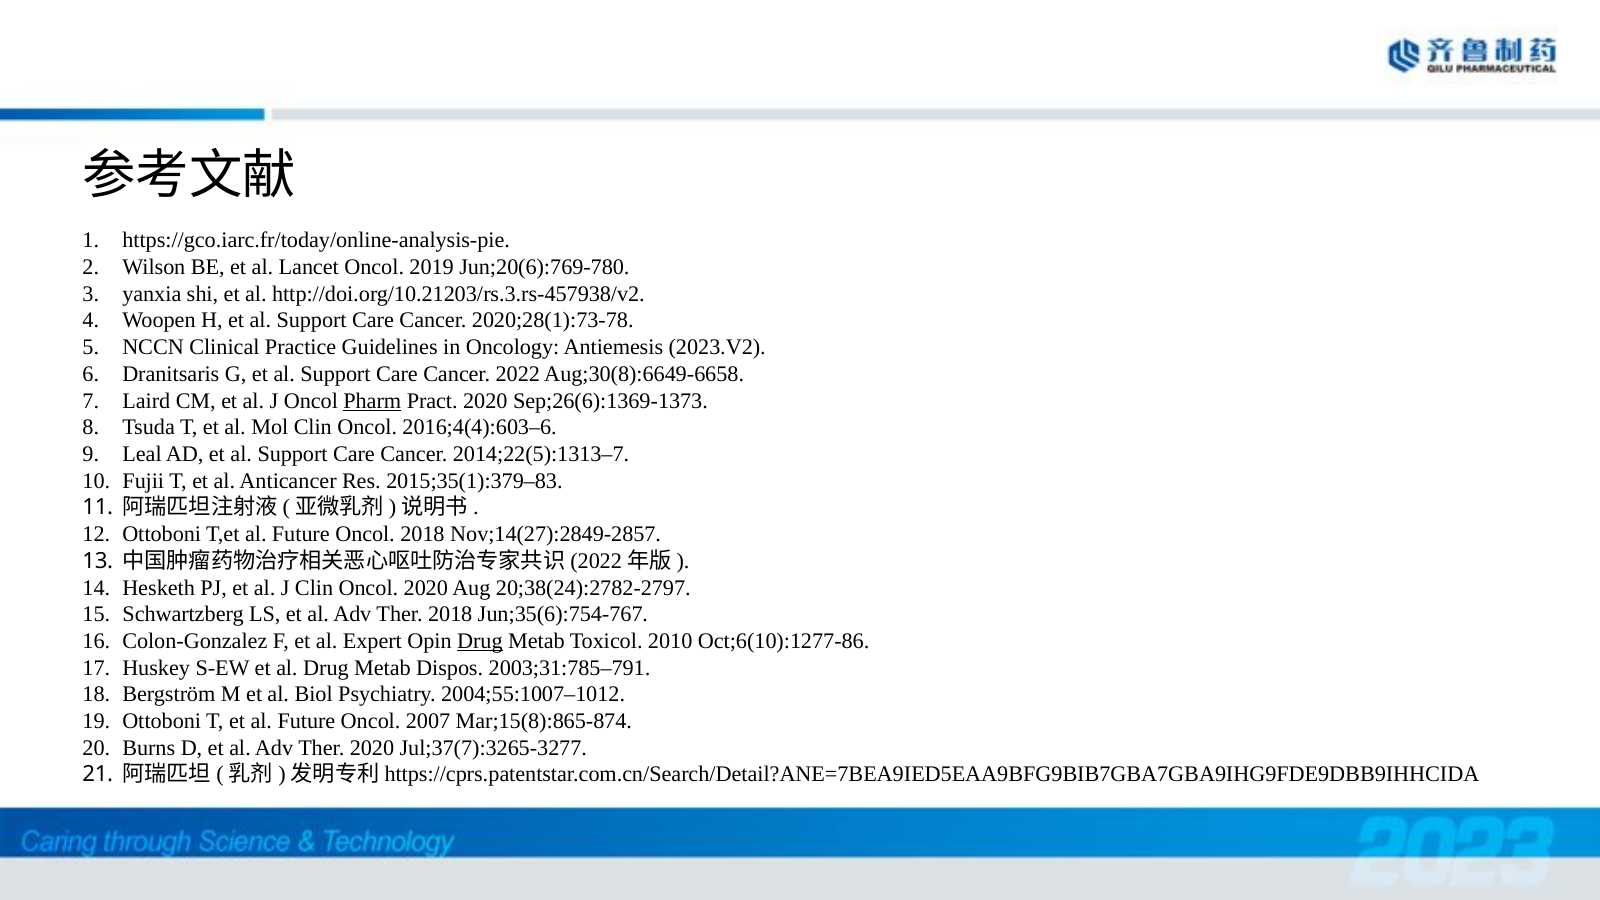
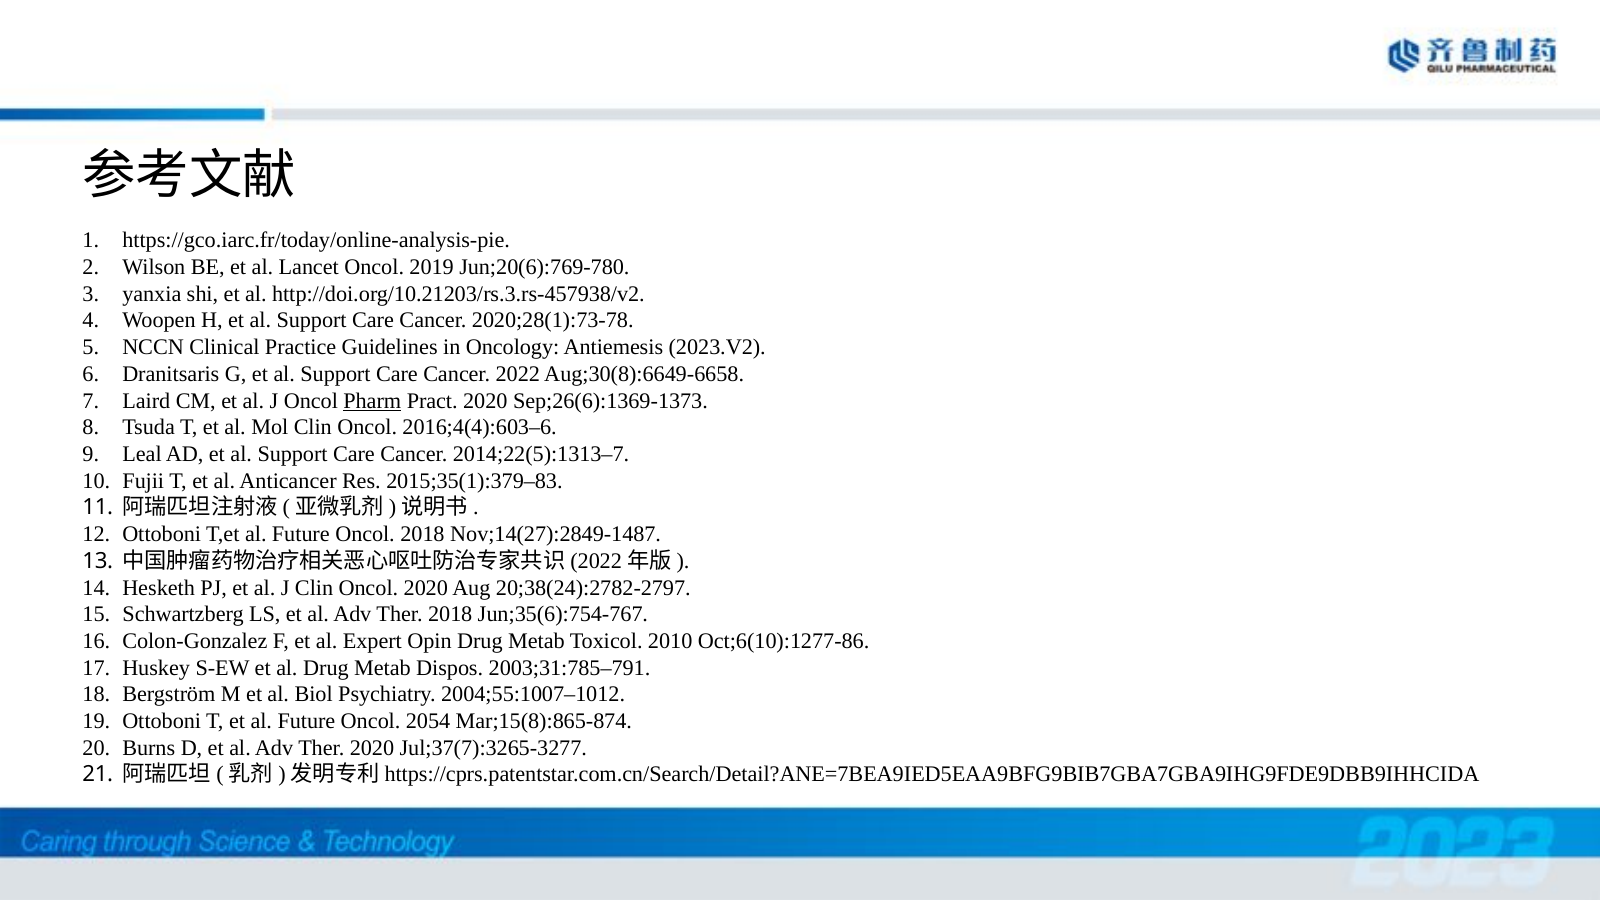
Nov;14(27):2849-2857: Nov;14(27):2849-2857 -> Nov;14(27):2849-1487 (556, 534)
Drug underline: present -> none (480, 641)
2007: 2007 -> 2054 (428, 721)
